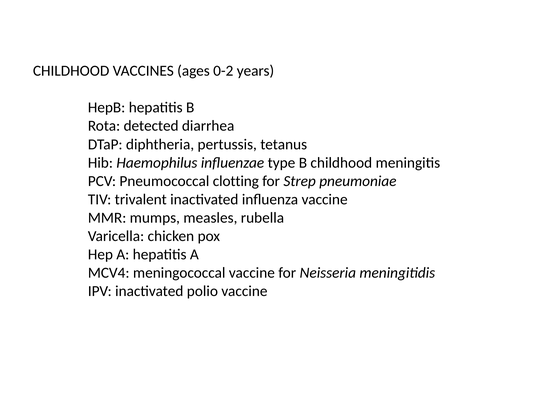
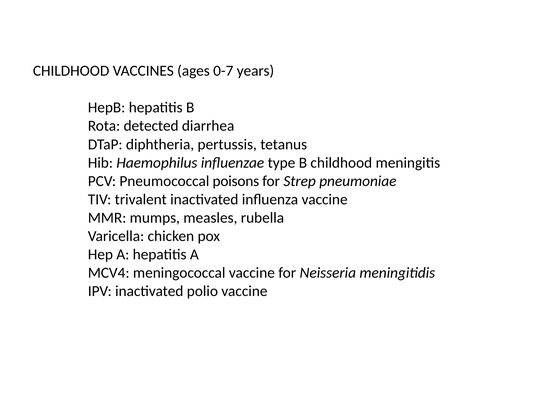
0-2: 0-2 -> 0-7 (223, 71)
clotting: clotting -> poisons (236, 181)
